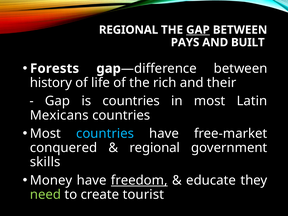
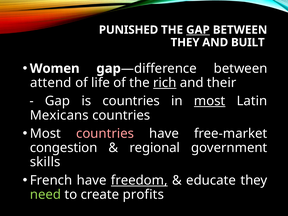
REGIONAL: REGIONAL -> PUNISHED (129, 30)
PAYS: PAYS -> THEY (185, 42)
Forests: Forests -> Women (55, 68)
history: history -> attend (51, 83)
rich underline: none -> present (165, 83)
most underline: none -> present (210, 101)
countries colour: light blue -> pink (105, 134)
conquered: conquered -> congestion (64, 148)
Money: Money -> French (51, 180)
tourist: tourist -> profits (143, 195)
